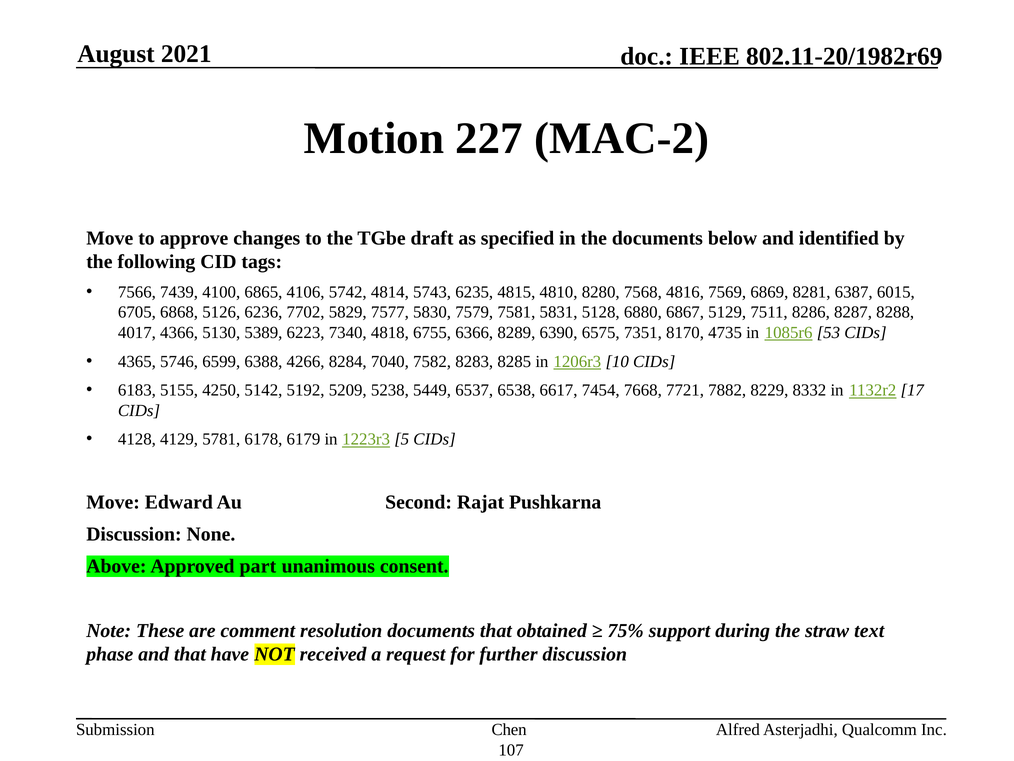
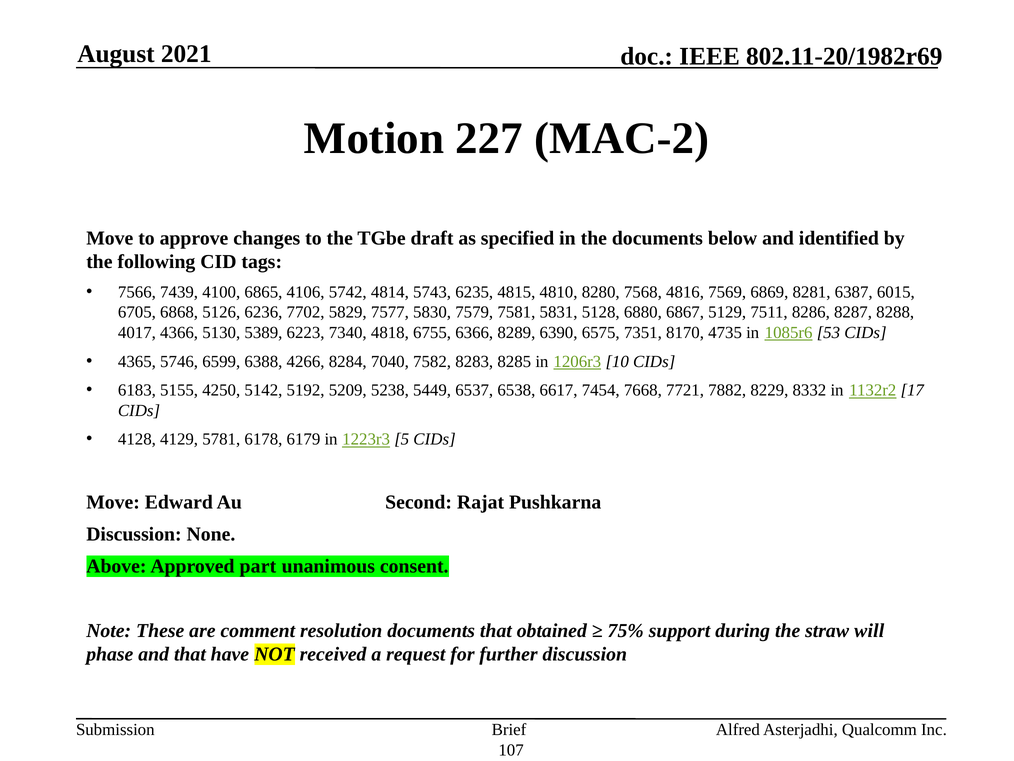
text: text -> will (869, 630)
Chen: Chen -> Brief (509, 729)
